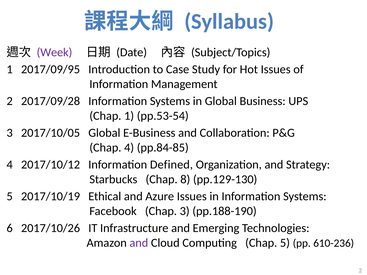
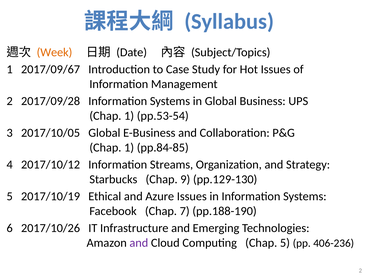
Week colour: purple -> orange (54, 52)
2017/09/95: 2017/09/95 -> 2017/09/67 (51, 69)
4: 4 -> 1 (129, 148)
Defined: Defined -> Streams (172, 165)
8: 8 -> 9 (185, 179)
Chap 3: 3 -> 7 (185, 211)
610-236: 610-236 -> 406-236 (334, 243)
